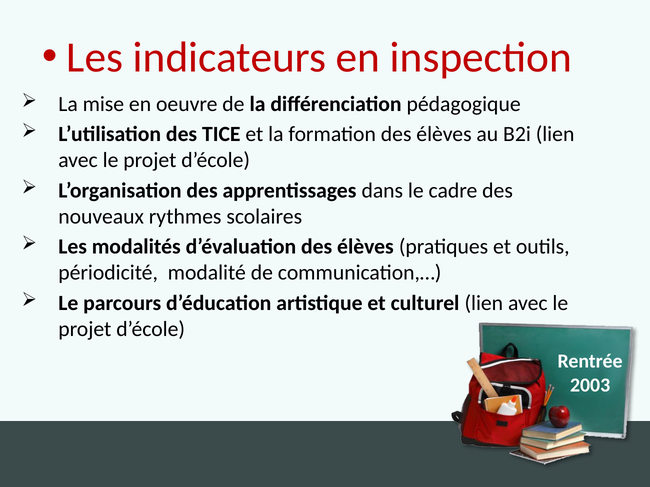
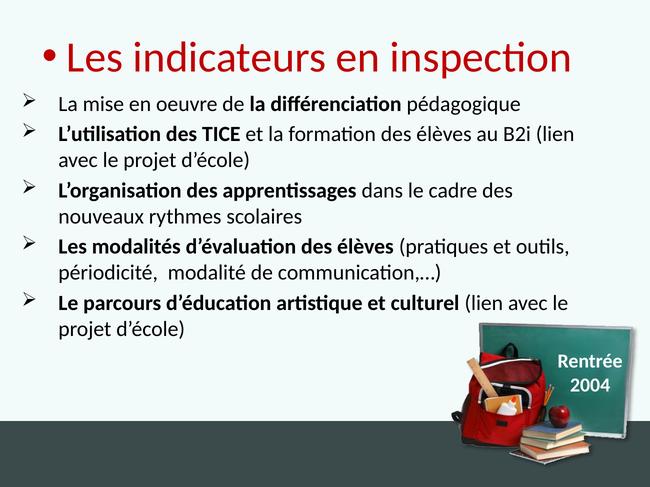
2003: 2003 -> 2004 (590, 386)
